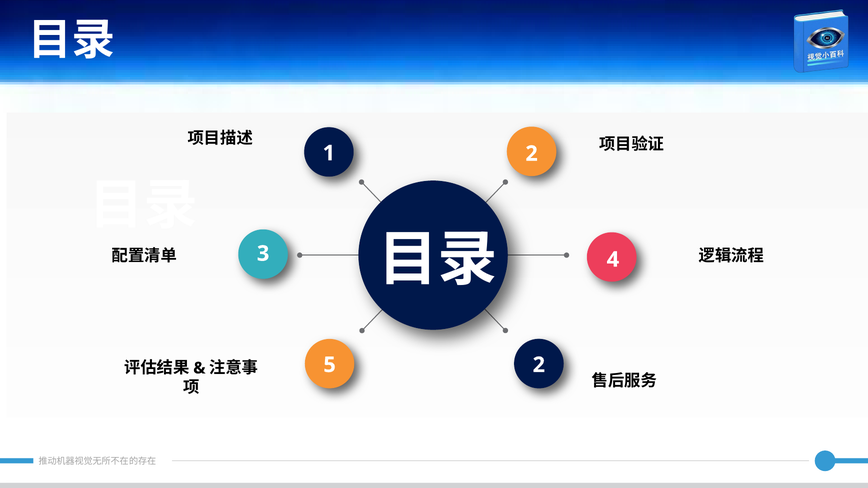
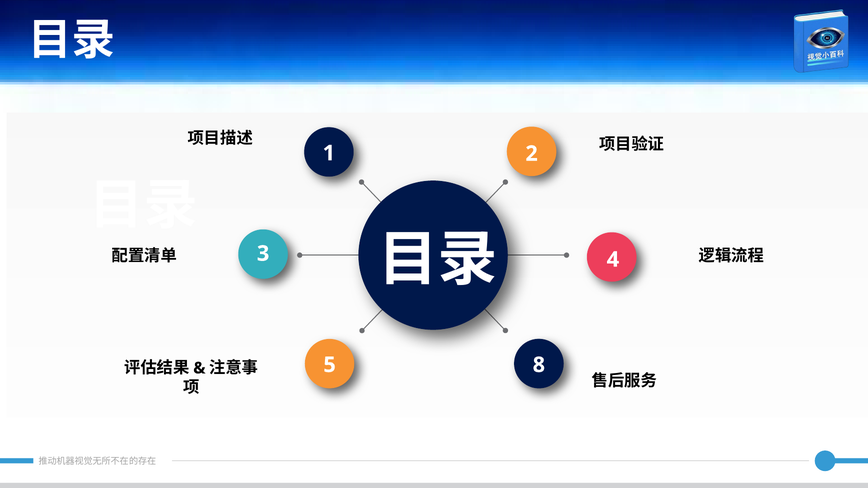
5 2: 2 -> 8 (539, 365)
